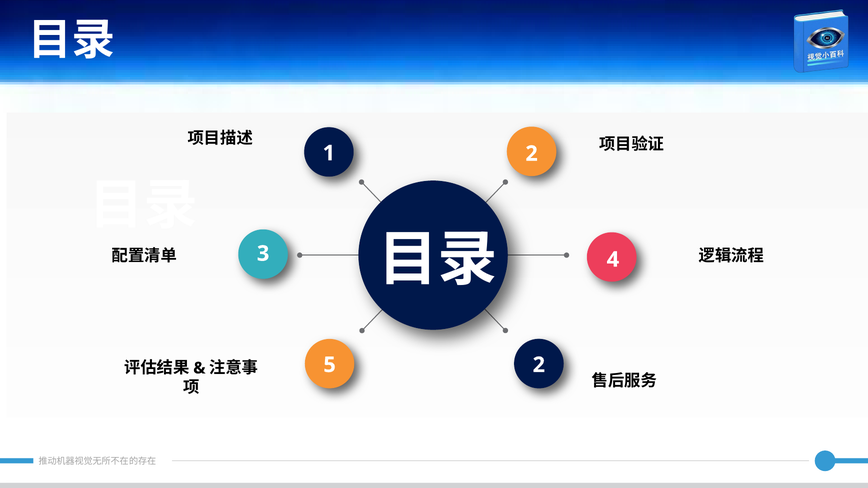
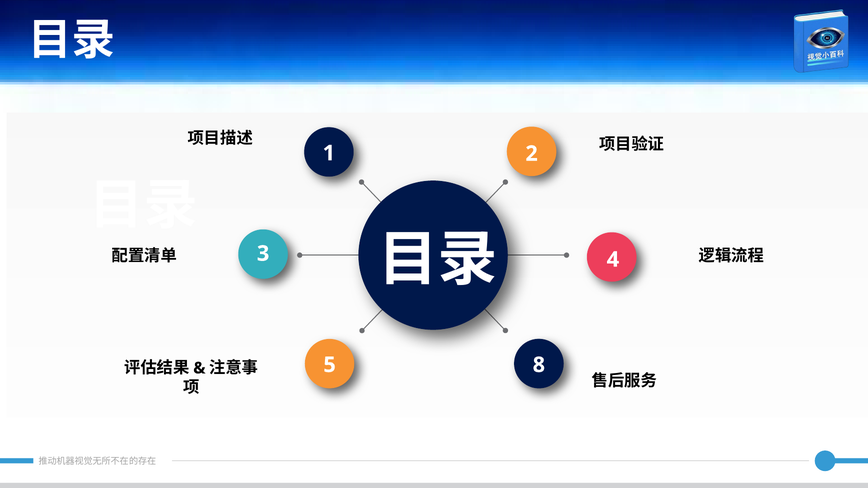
5 2: 2 -> 8 (539, 365)
